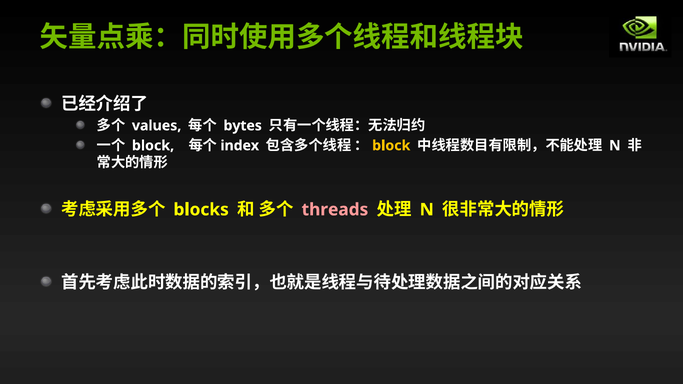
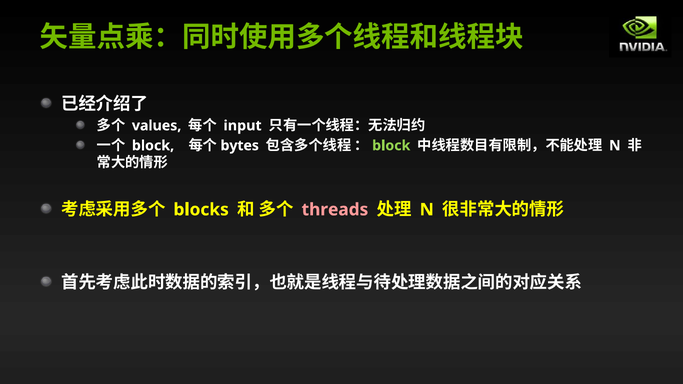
bytes: bytes -> input (243, 126)
index: index -> bytes (240, 146)
block colour: yellow -> light green (391, 146)
